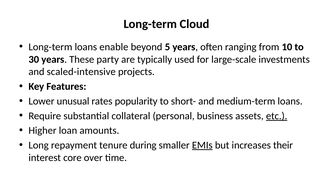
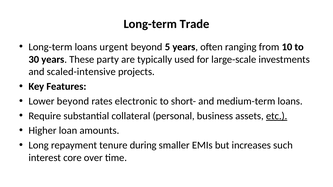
Cloud: Cloud -> Trade (194, 24)
enable: enable -> urgent (114, 47)
Lower unusual: unusual -> beyond (73, 101)
popularity: popularity -> electronic (136, 101)
EMIs underline: present -> none (202, 145)
their: their -> such (283, 145)
